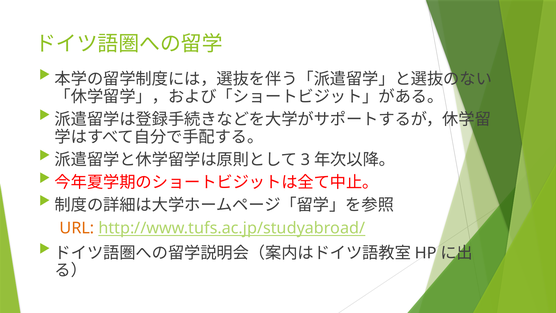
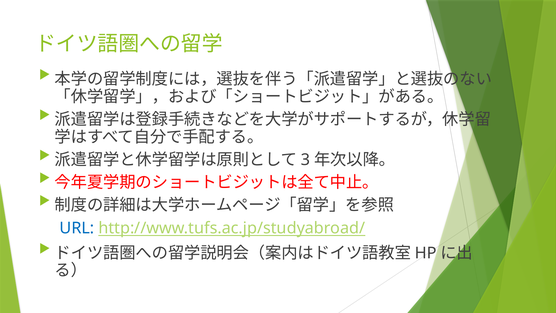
URL colour: orange -> blue (77, 228)
